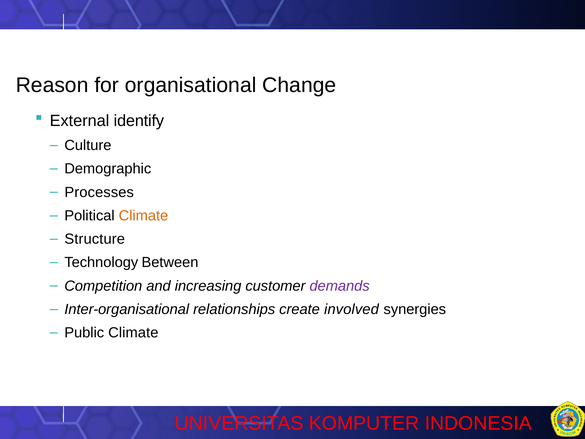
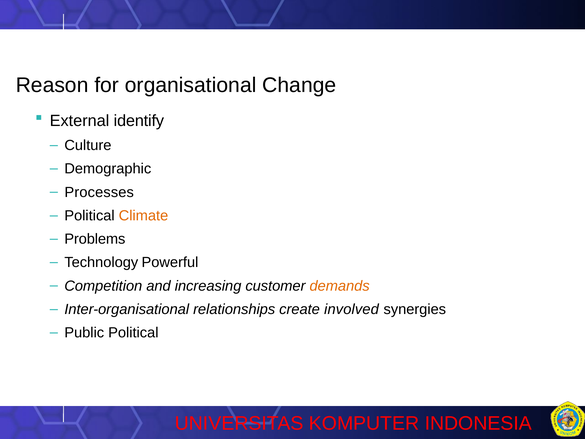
Structure: Structure -> Problems (95, 239)
Between: Between -> Powerful (170, 262)
demands colour: purple -> orange (340, 286)
Public Climate: Climate -> Political (133, 333)
